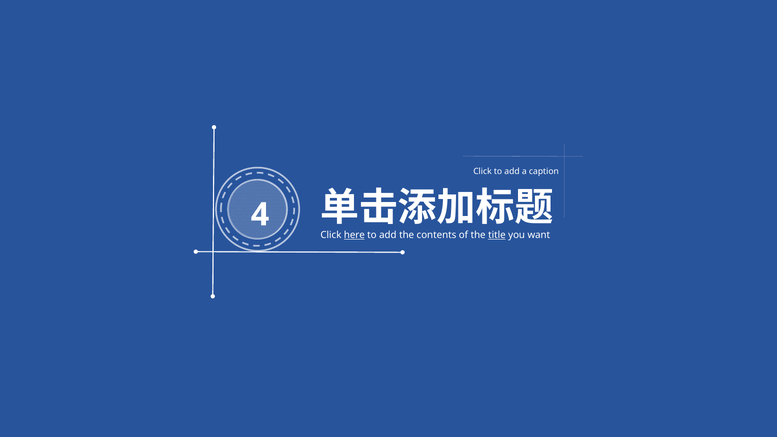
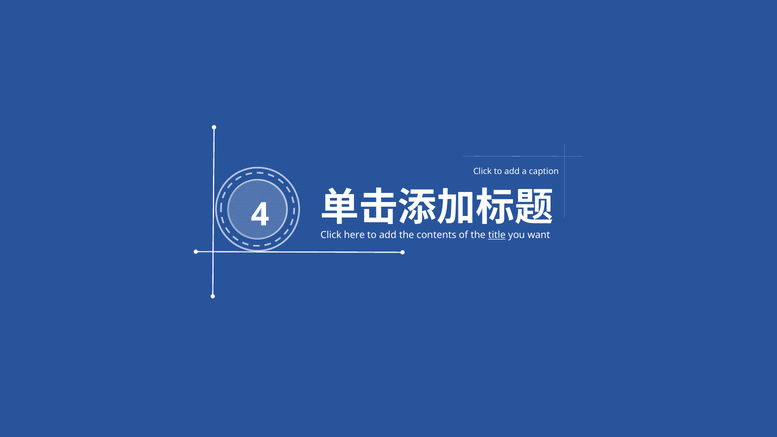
here underline: present -> none (354, 235)
